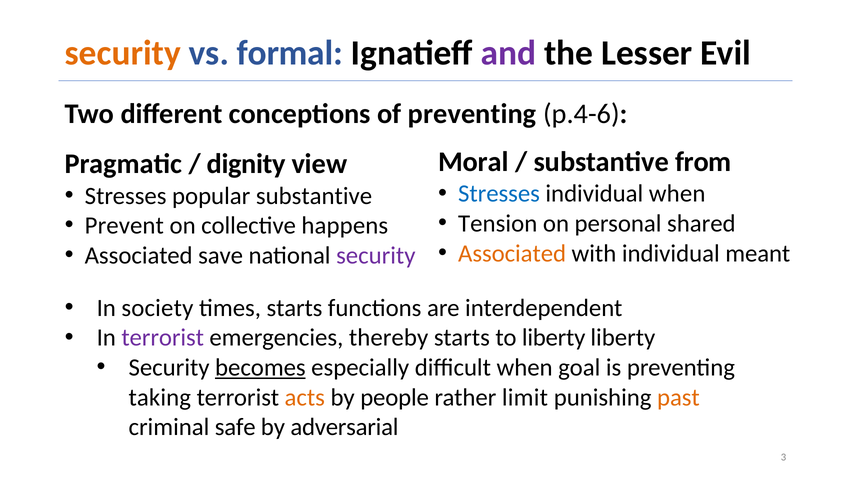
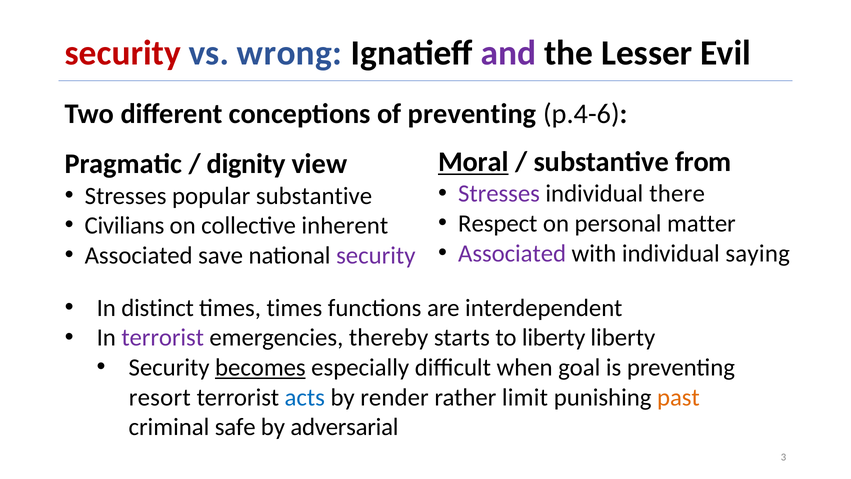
security colour: orange -> red (123, 53)
formal: formal -> wrong (290, 53)
Moral underline: none -> present (473, 162)
Stresses colour: blue -> purple (499, 194)
individual when: when -> there (677, 194)
Tension: Tension -> Respect (498, 223)
shared: shared -> matter (701, 223)
Prevent: Prevent -> Civilians (124, 225)
happens: happens -> inherent (345, 225)
Associated colour: orange -> purple (512, 253)
meant: meant -> saying (758, 253)
society: society -> distinct (158, 308)
times starts: starts -> times (294, 308)
taking: taking -> resort (160, 397)
acts colour: orange -> blue (305, 397)
people: people -> render (394, 397)
